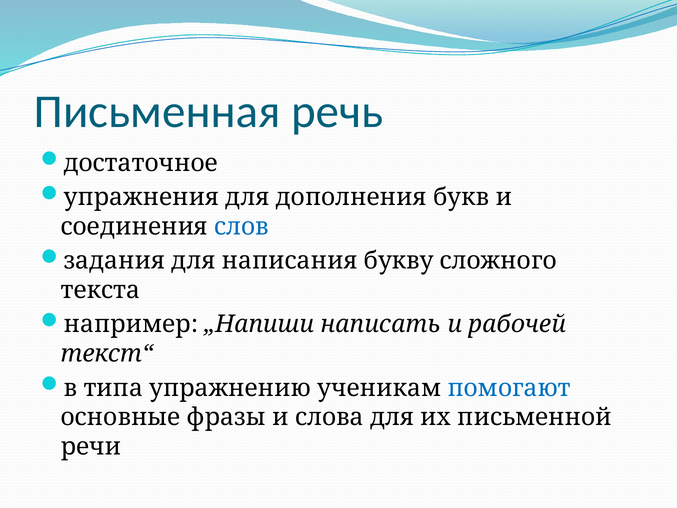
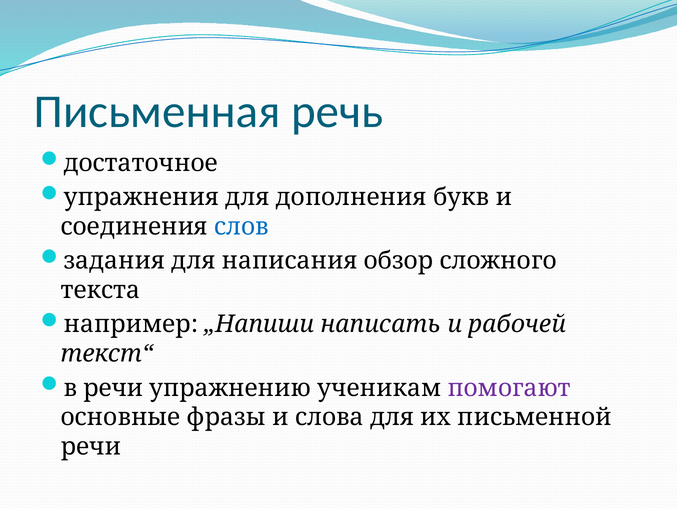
букву: букву -> обзор (399, 261)
в типа: типа -> речи (113, 388)
помогают colour: blue -> purple (509, 388)
